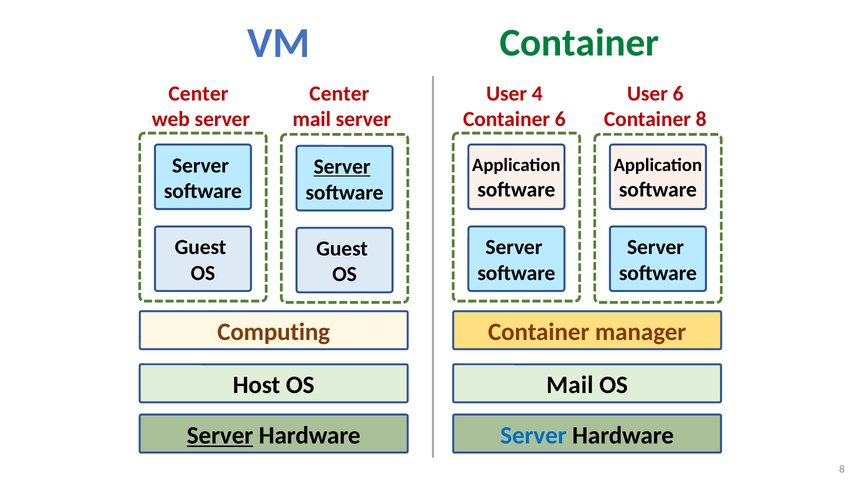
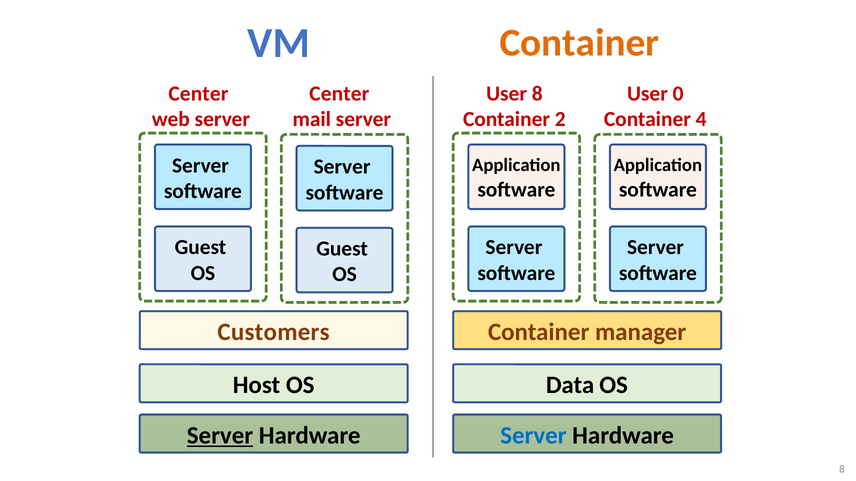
Container colour: green -> orange (580, 43)
User 4: 4 -> 8 (537, 94)
User 6: 6 -> 0 (678, 94)
Container 6: 6 -> 2 (560, 119)
Container 8: 8 -> 4 (701, 119)
Server underline: present -> none (342, 167)
Computing: Computing -> Customers (274, 332)
Mail: Mail -> Data (570, 385)
